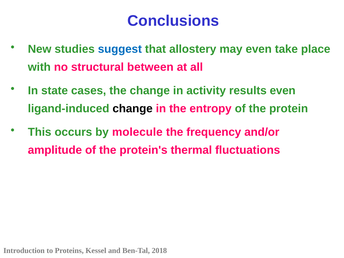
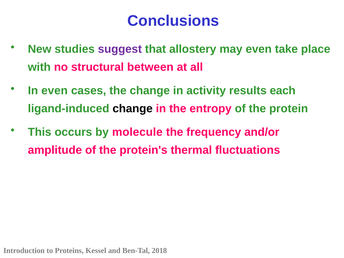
suggest colour: blue -> purple (120, 49)
In state: state -> even (55, 91)
results even: even -> each (283, 91)
